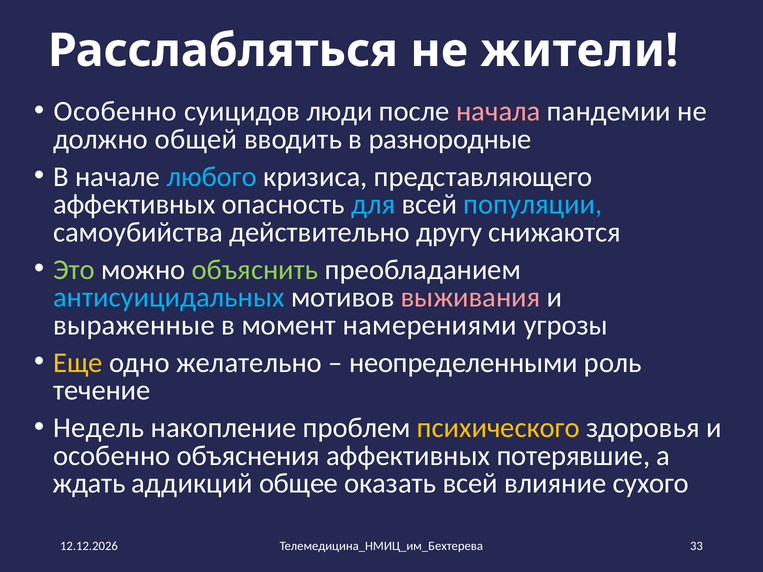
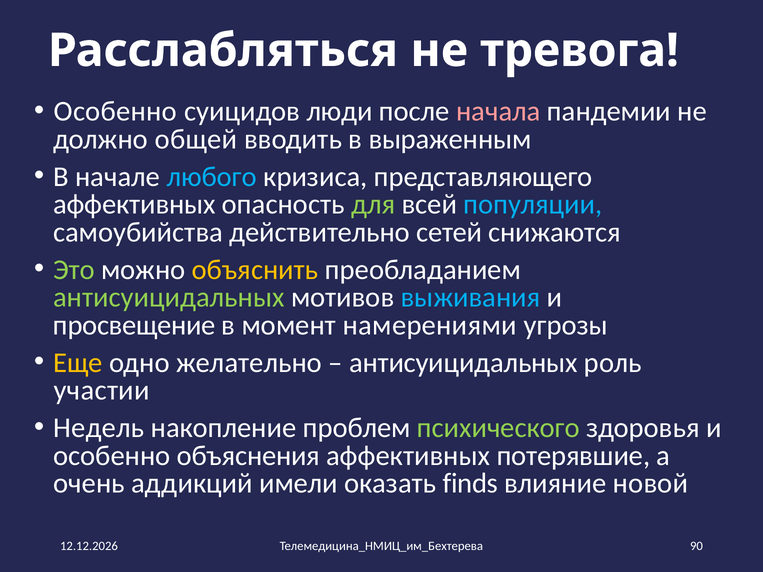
жители: жители -> тревога (580, 51)
разнородные: разнородные -> выраженным (450, 139)
для colour: light blue -> light green (373, 205)
другу: другу -> сетей (449, 232)
объяснить colour: light green -> yellow (255, 270)
антисуицидальных colour: light blue -> light green (169, 298)
выживания colour: pink -> light blue (471, 298)
выраженные: выраженные -> просвещение (134, 325)
неопределенными: неопределенными -> антисуицидальных (463, 363)
течение: течение -> участии (102, 391)
психического colour: yellow -> light green (498, 428)
ждать: ждать -> очень (89, 484)
общее: общее -> имели (299, 484)
оказать всей: всей -> finds (470, 484)
сухого: сухого -> новой (650, 484)
33: 33 -> 90 (696, 546)
